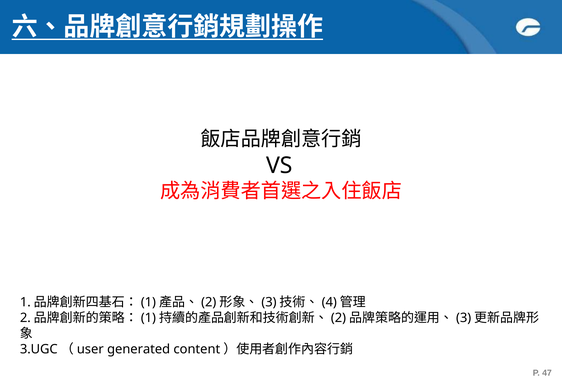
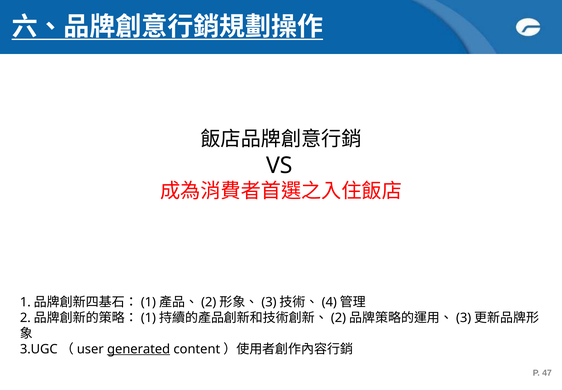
generated underline: none -> present (139, 348)
